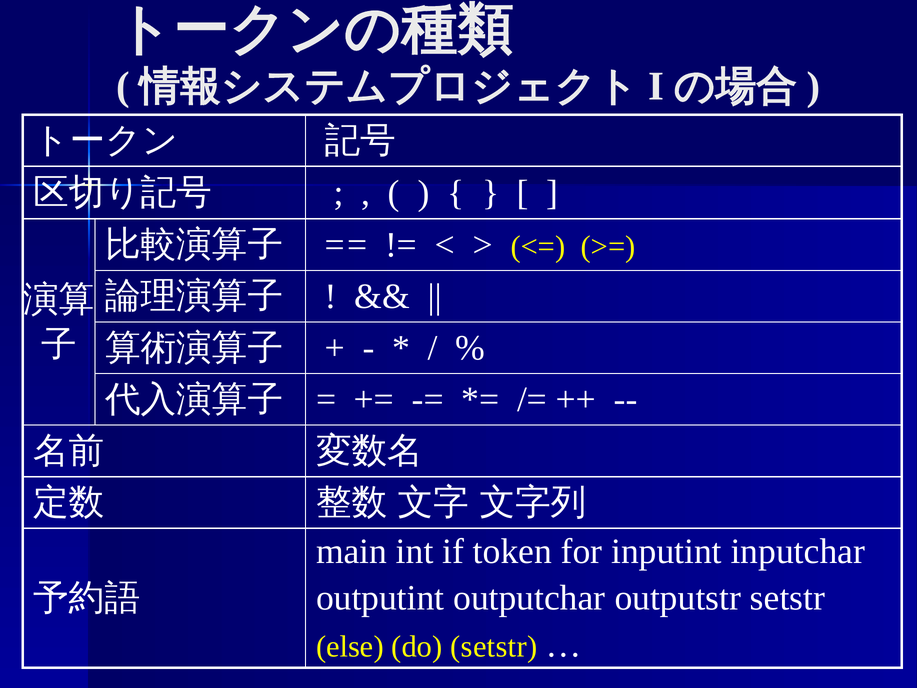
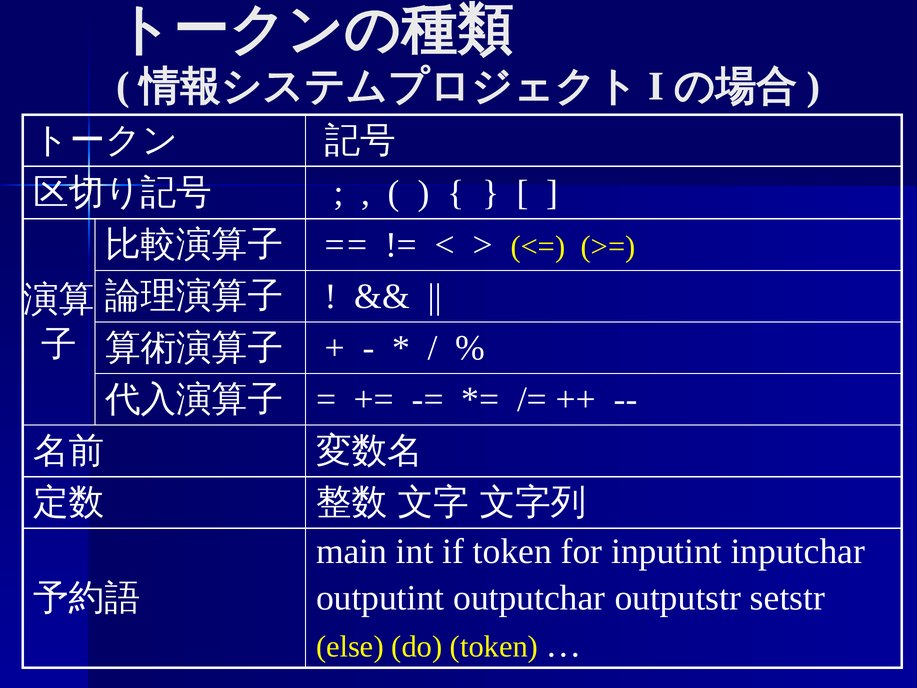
do setstr: setstr -> token (494, 646)
